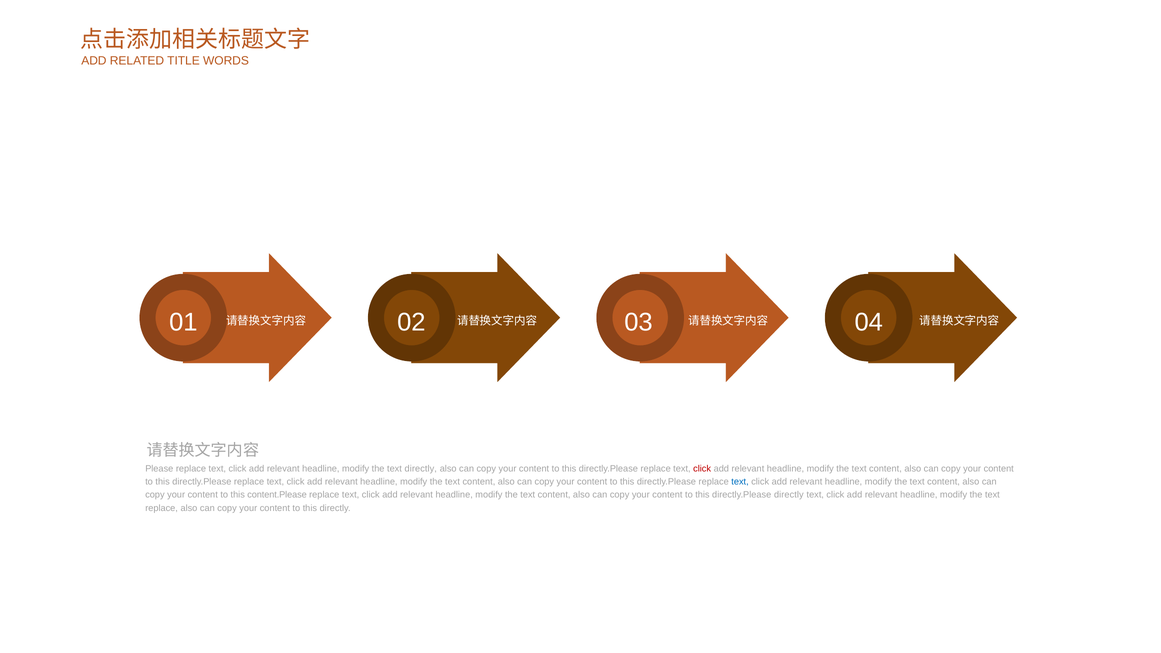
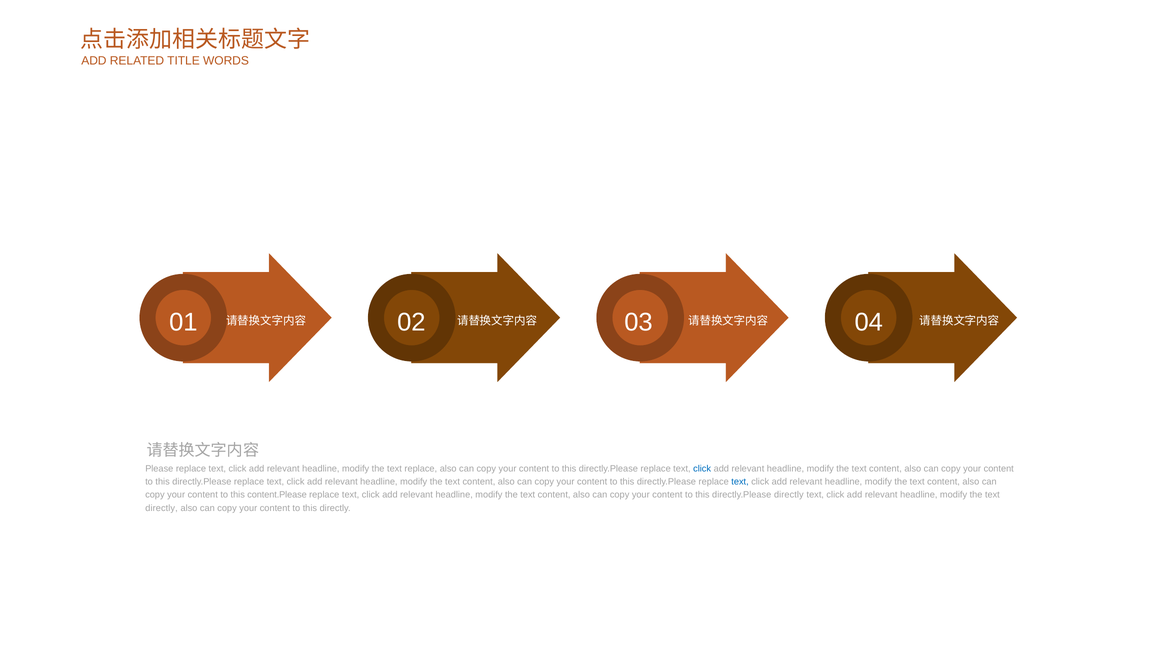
text directly: directly -> replace (421, 469)
click colour: red -> blue (702, 469)
replace: replace -> directly (162, 508)
